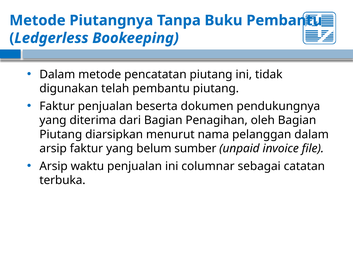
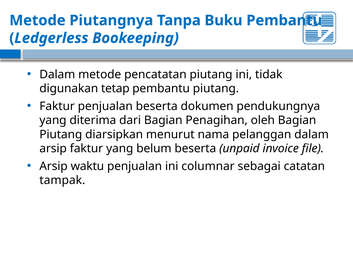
telah: telah -> tetap (115, 88)
belum sumber: sumber -> beserta (195, 148)
terbuka: terbuka -> tampak (62, 180)
